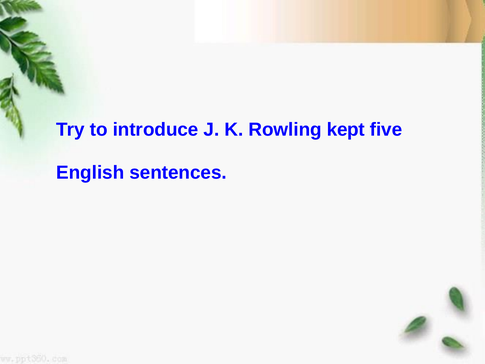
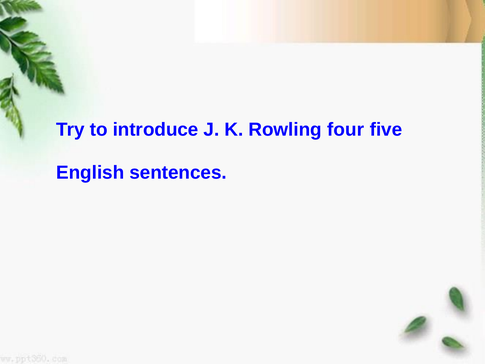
kept: kept -> four (346, 129)
